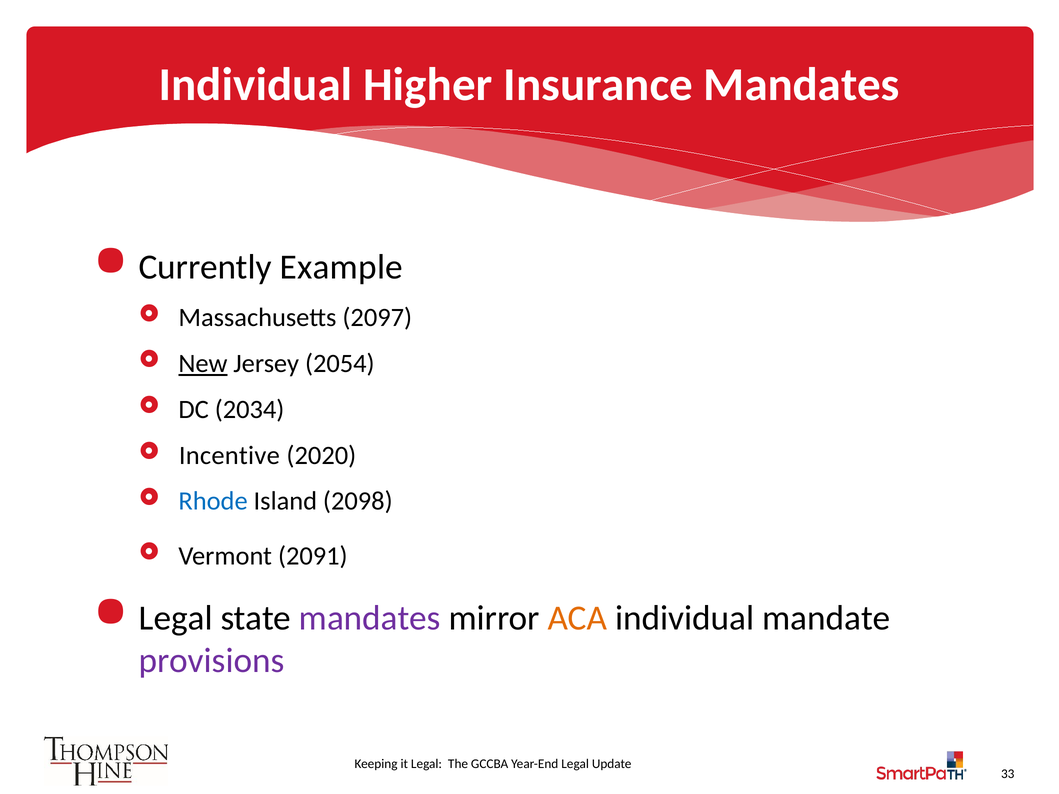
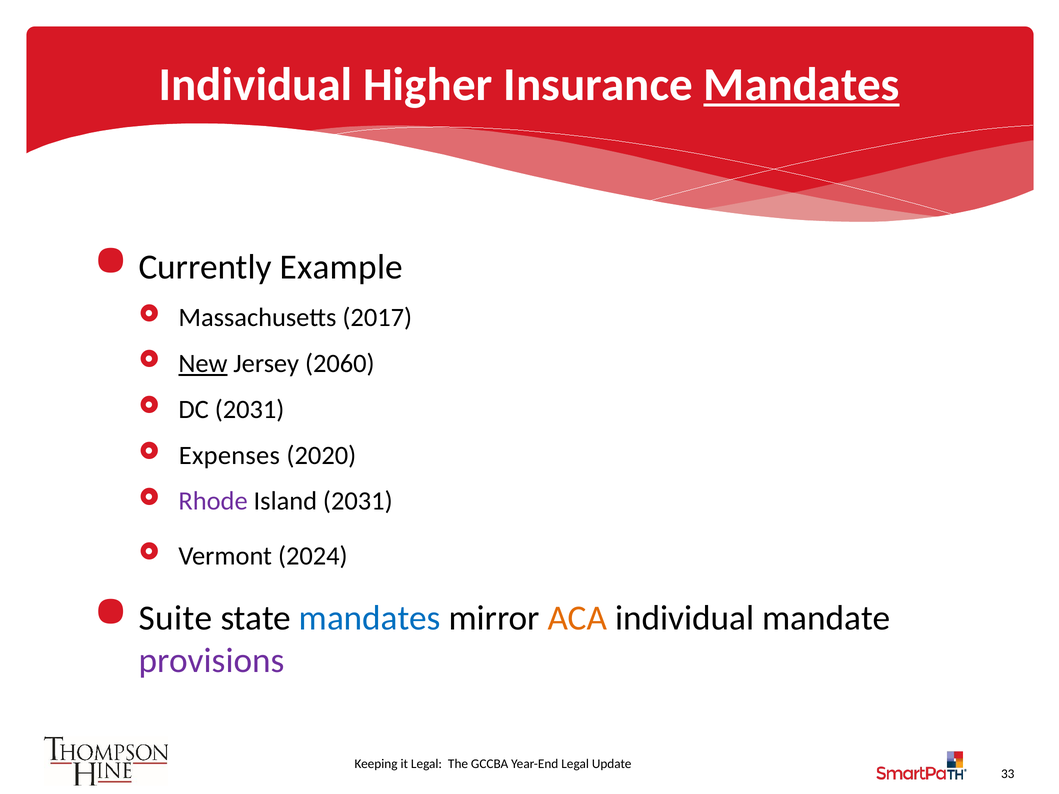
Mandates underline: none -> present (802, 85)
2097: 2097 -> 2017 (377, 318)
2054: 2054 -> 2060 (340, 364)
DC 2034: 2034 -> 2031 (250, 410)
Incentive: Incentive -> Expenses (229, 456)
Rhode colour: blue -> purple (213, 501)
Island 2098: 2098 -> 2031 (358, 501)
2091: 2091 -> 2024 (313, 556)
Legal: Legal -> Suite (176, 618)
mandates colour: purple -> blue (370, 618)
